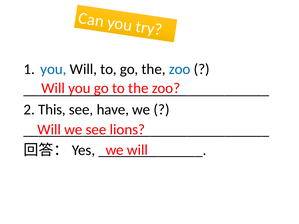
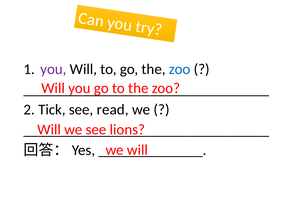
you colour: blue -> purple (53, 69)
This: This -> Tick (52, 110)
have: have -> read (113, 110)
